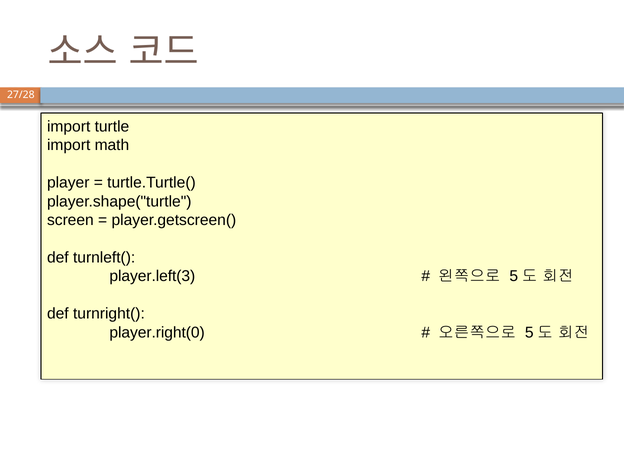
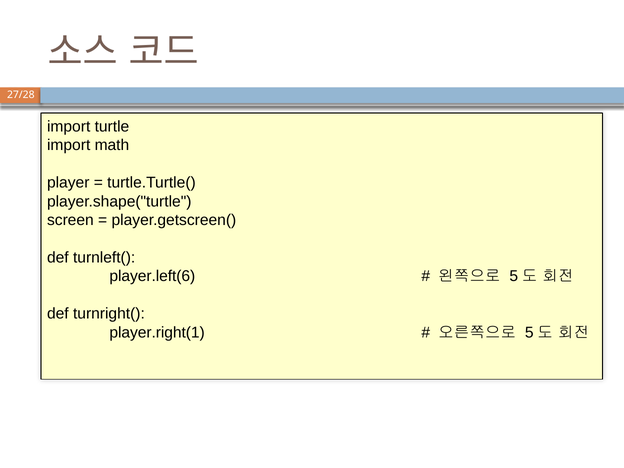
player.left(3: player.left(3 -> player.left(6 (152, 276)
player.right(0: player.right(0 -> player.right(1 (157, 333)
